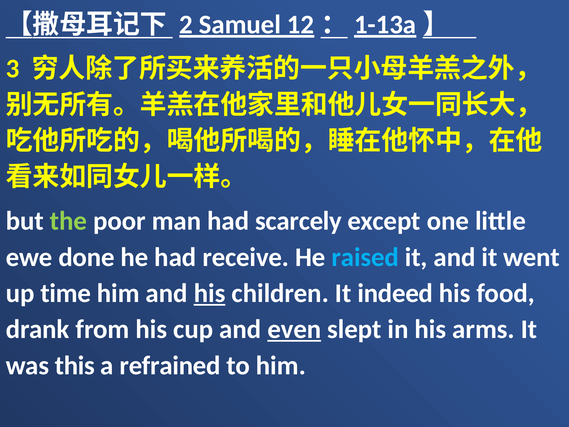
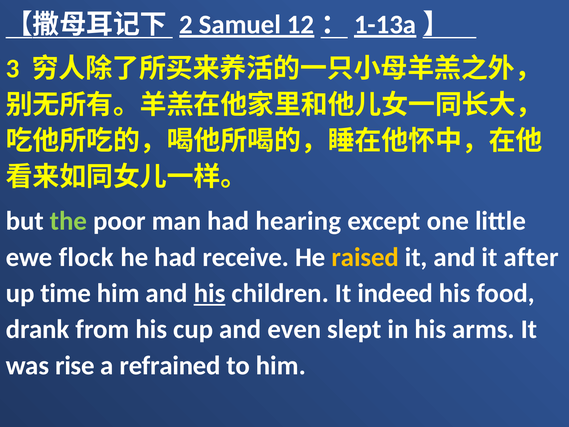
scarcely: scarcely -> hearing (298, 221)
done: done -> flock (86, 257)
raised colour: light blue -> yellow (365, 257)
went: went -> after (531, 257)
even underline: present -> none (294, 329)
this: this -> rise (75, 365)
